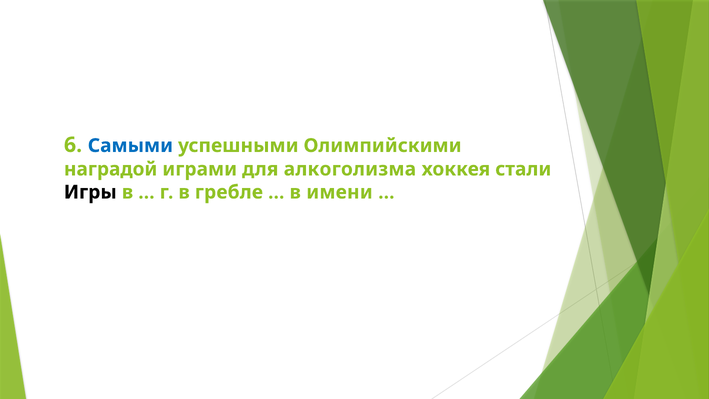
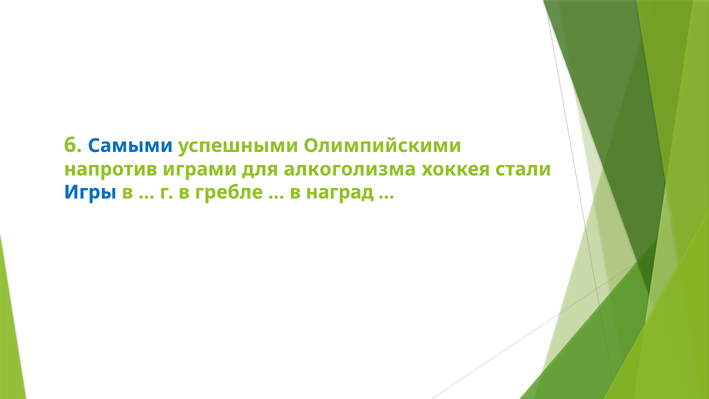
наградой: наградой -> напротив (111, 169)
Игры colour: black -> blue (90, 192)
имени: имени -> наград (340, 192)
